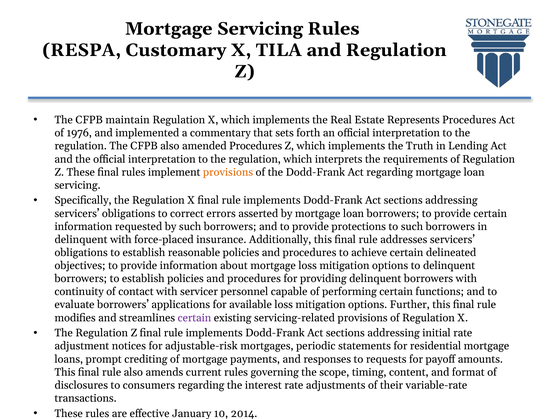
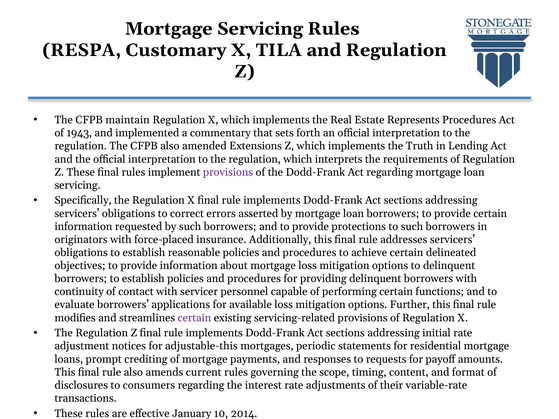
1976: 1976 -> 1943 (79, 133)
amended Procedures: Procedures -> Extensions (256, 146)
provisions colour: orange -> purple (228, 172)
delinquent: delinquent -> originators (81, 240)
adjustable-risk: adjustable-risk -> adjustable-this (201, 346)
